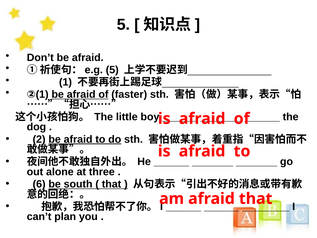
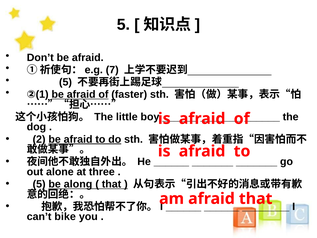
5: 5 -> 7 (112, 70)
1: 1 -> 5 (66, 82)
6: 6 -> 5 (39, 184)
south: south -> along (78, 184)
plan: plan -> bike (65, 216)
